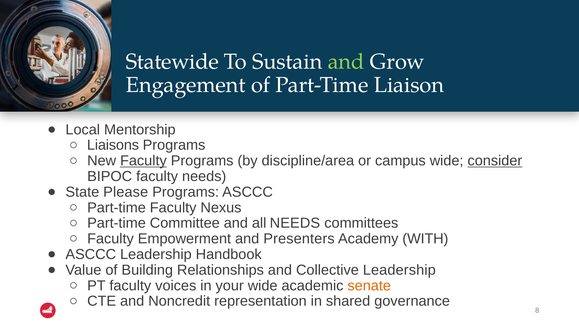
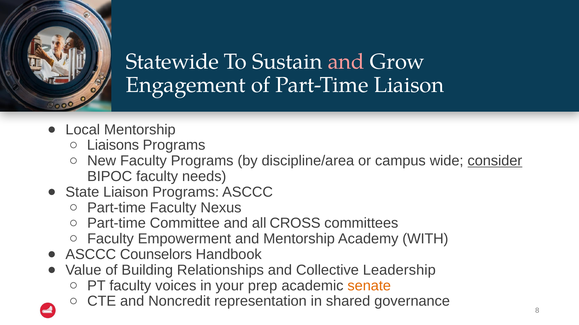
and colour: light green -> pink (346, 62)
Faculty underline: present -> none (143, 161)
State Please: Please -> Liaison (126, 192)
all NEEDS: NEEDS -> CROSS (295, 224)
and Presenters: Presenters -> Mentorship (299, 239)
ASCCC Leadership: Leadership -> Counselors (156, 255)
your wide: wide -> prep (263, 286)
